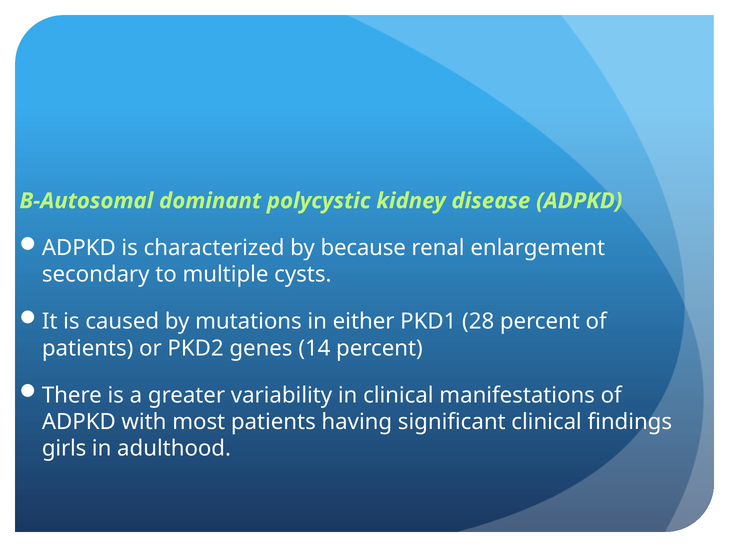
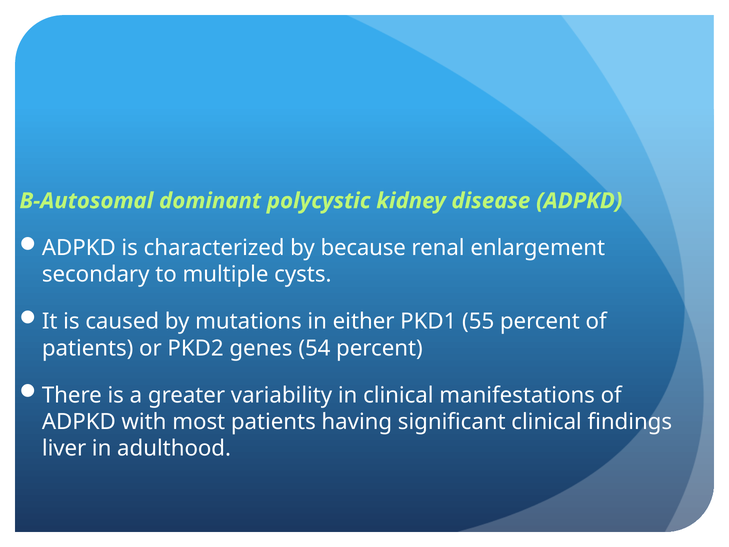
28: 28 -> 55 (478, 321)
14: 14 -> 54 (314, 348)
girls: girls -> liver (64, 448)
